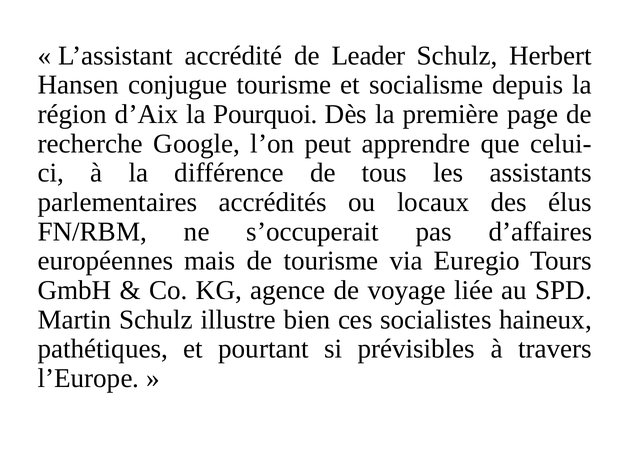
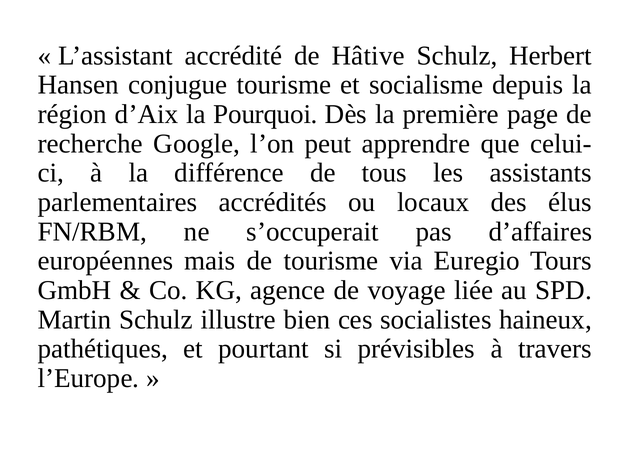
Leader: Leader -> Hâtive (368, 55)
